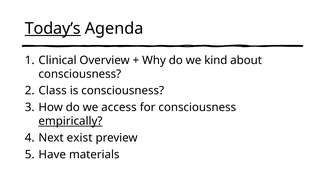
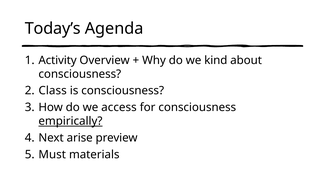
Today’s underline: present -> none (53, 29)
Clinical: Clinical -> Activity (58, 60)
exist: exist -> arise (80, 138)
Have: Have -> Must (52, 154)
